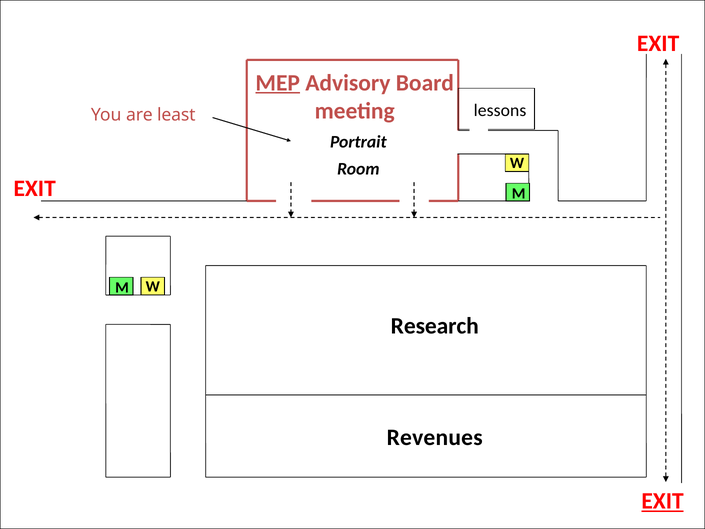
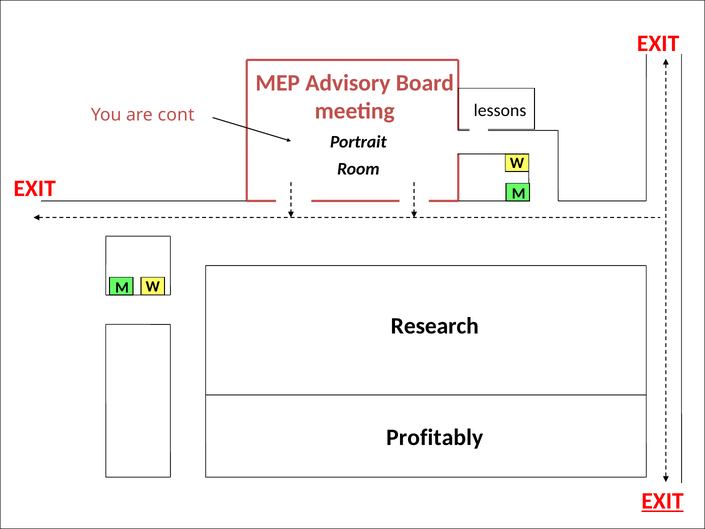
MEP underline: present -> none (278, 83)
least: least -> cont (176, 115)
Revenues: Revenues -> Profitably (435, 437)
